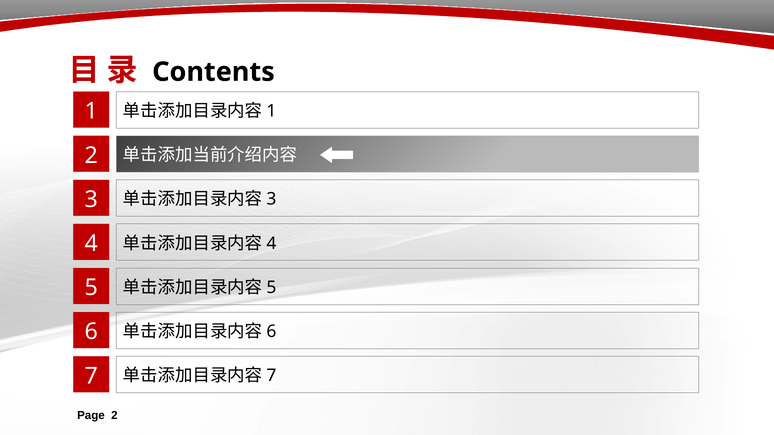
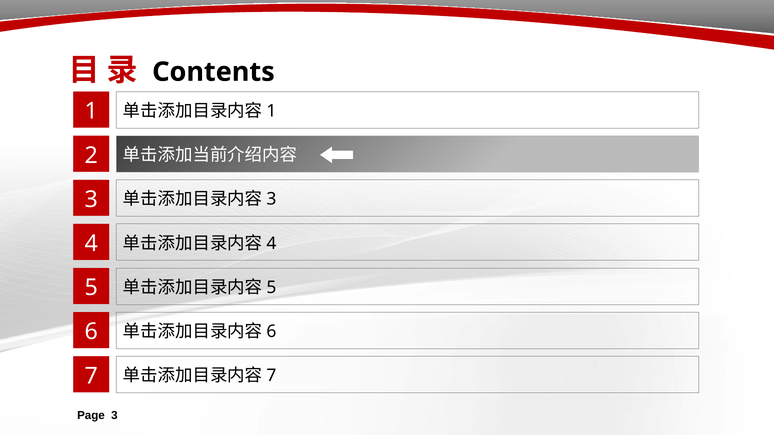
2: 2 -> 3 (114, 416)
